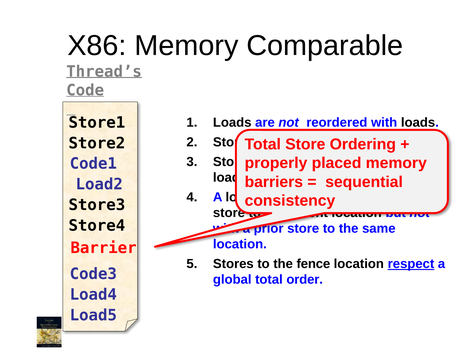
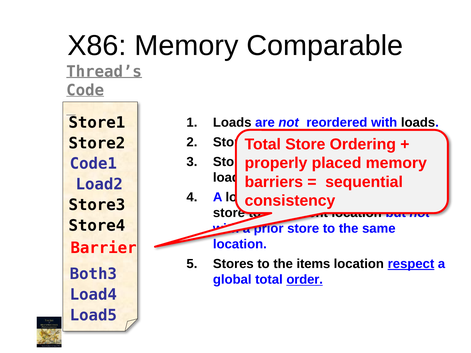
fence: fence -> items (313, 264)
Code3: Code3 -> Both3 (93, 274)
order underline: none -> present (305, 280)
